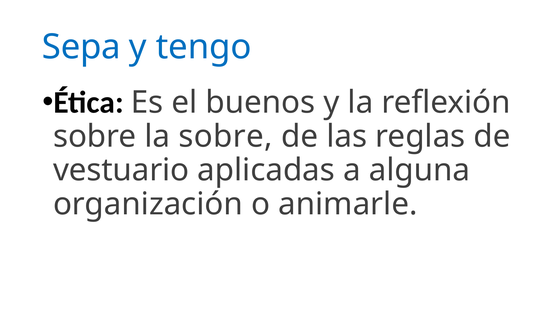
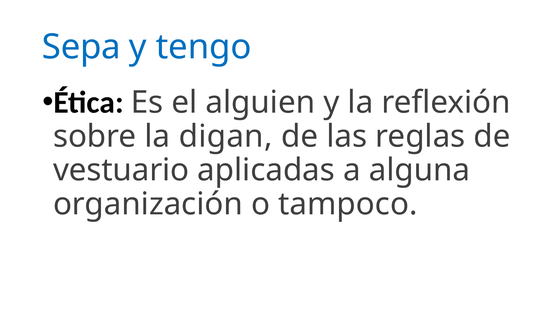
buenos: buenos -> alguien (260, 102)
la sobre: sobre -> digan (226, 136)
animarle: animarle -> tampoco (348, 204)
